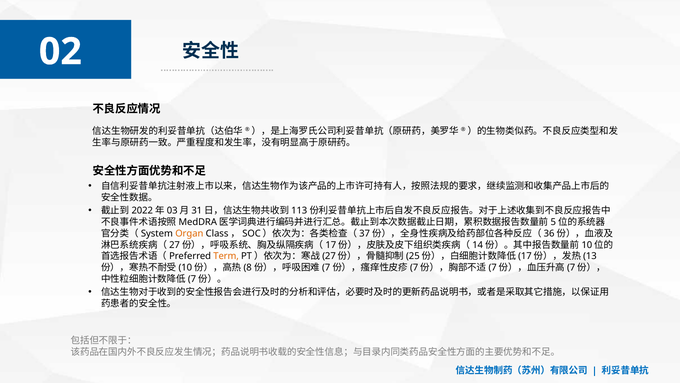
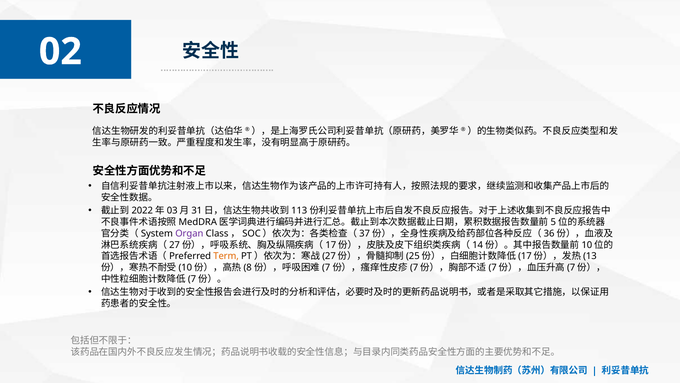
Organ colour: orange -> purple (189, 233)
